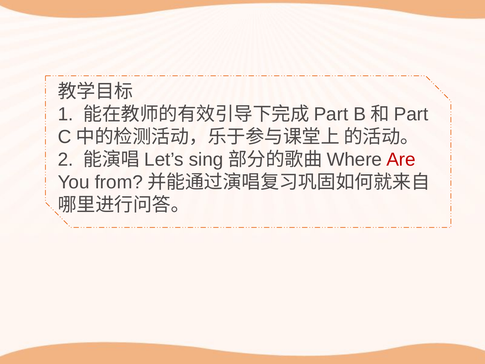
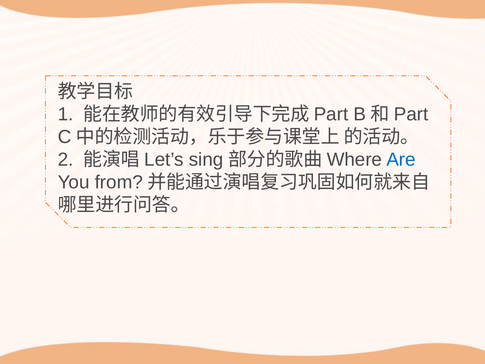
Are colour: red -> blue (401, 159)
